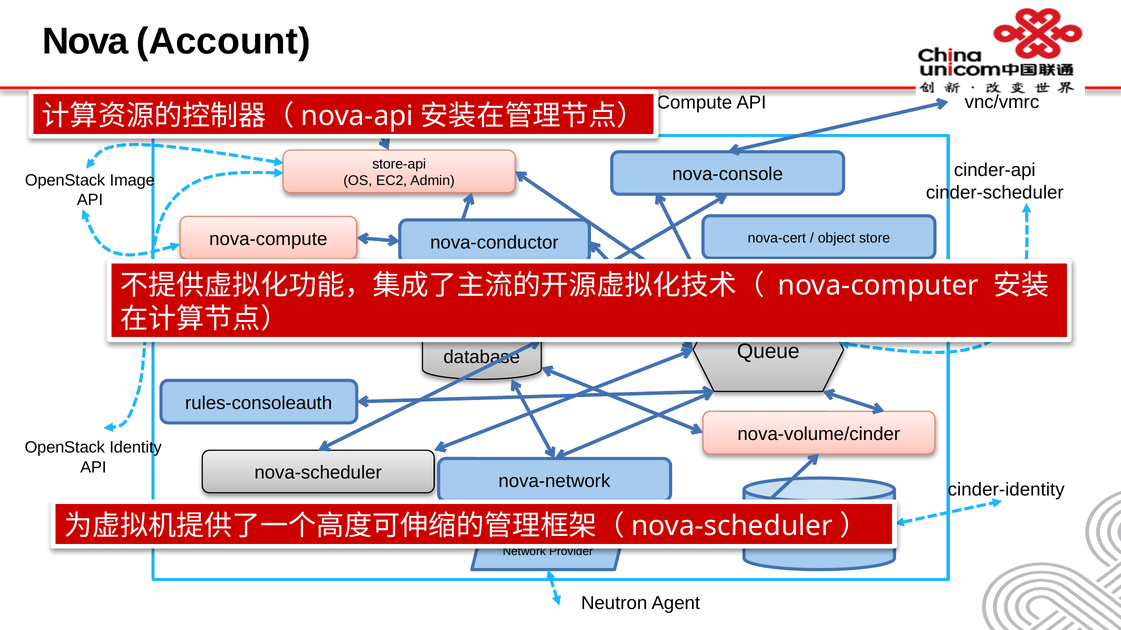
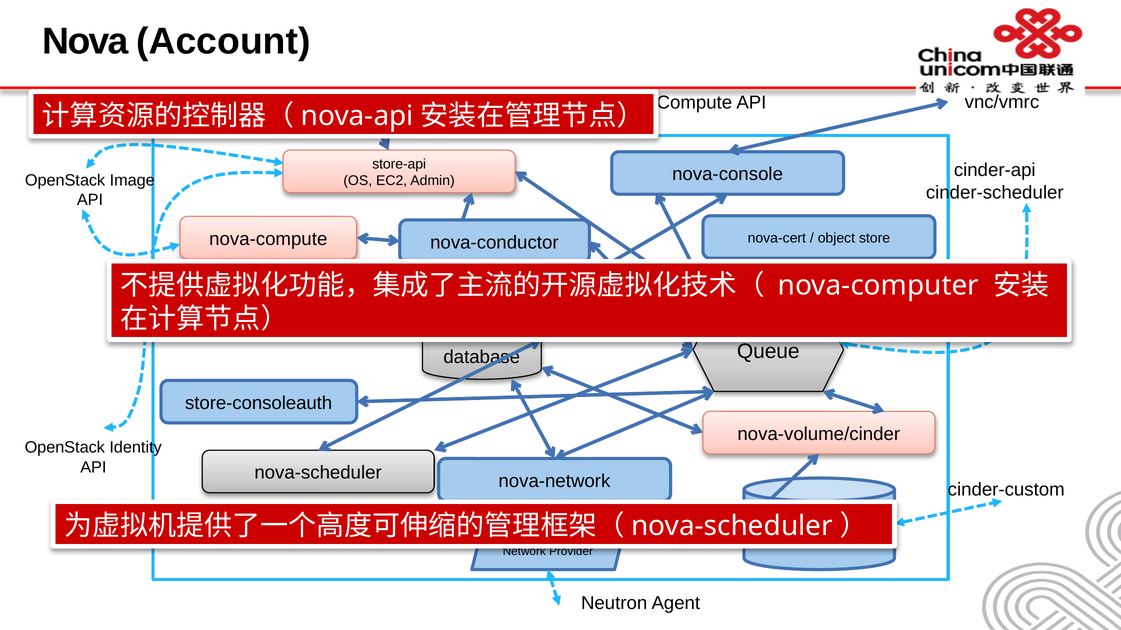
rules-consoleauth: rules-consoleauth -> store-consoleauth (259, 403)
cinder-identity: cinder-identity -> cinder-custom (1006, 490)
